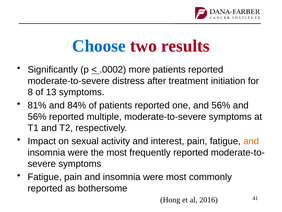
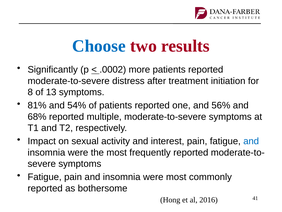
84%: 84% -> 54% (77, 105)
56%: 56% -> 68% (37, 116)
and colour: orange -> blue (251, 141)
